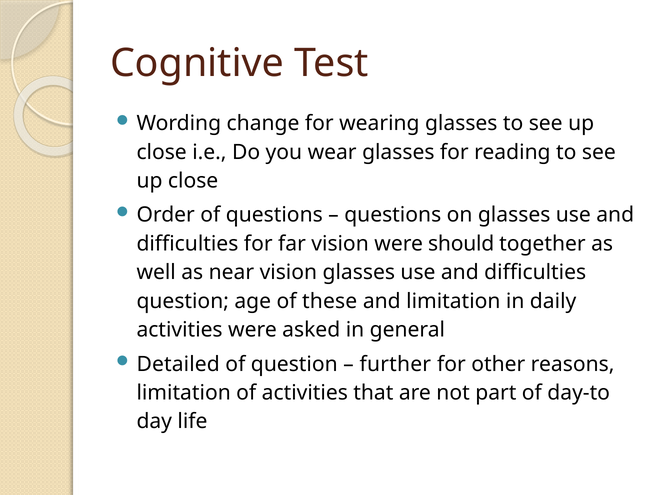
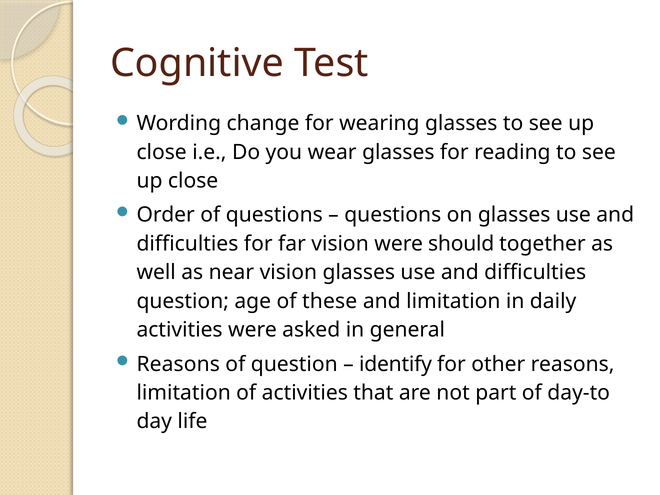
Detailed: Detailed -> Reasons (178, 364)
further: further -> identify (396, 364)
